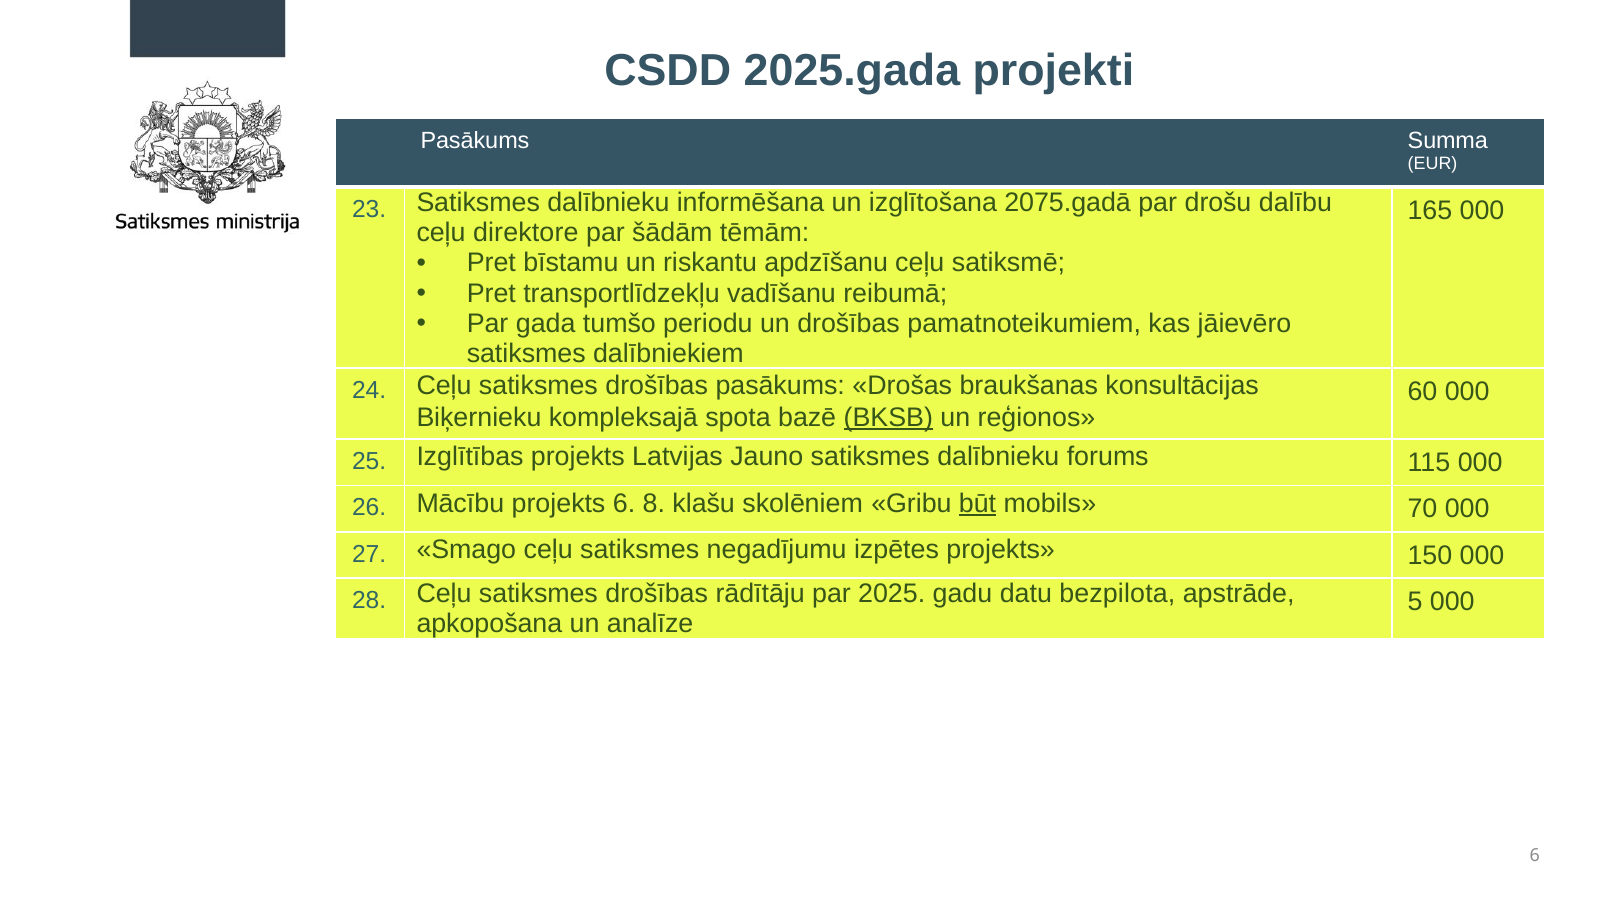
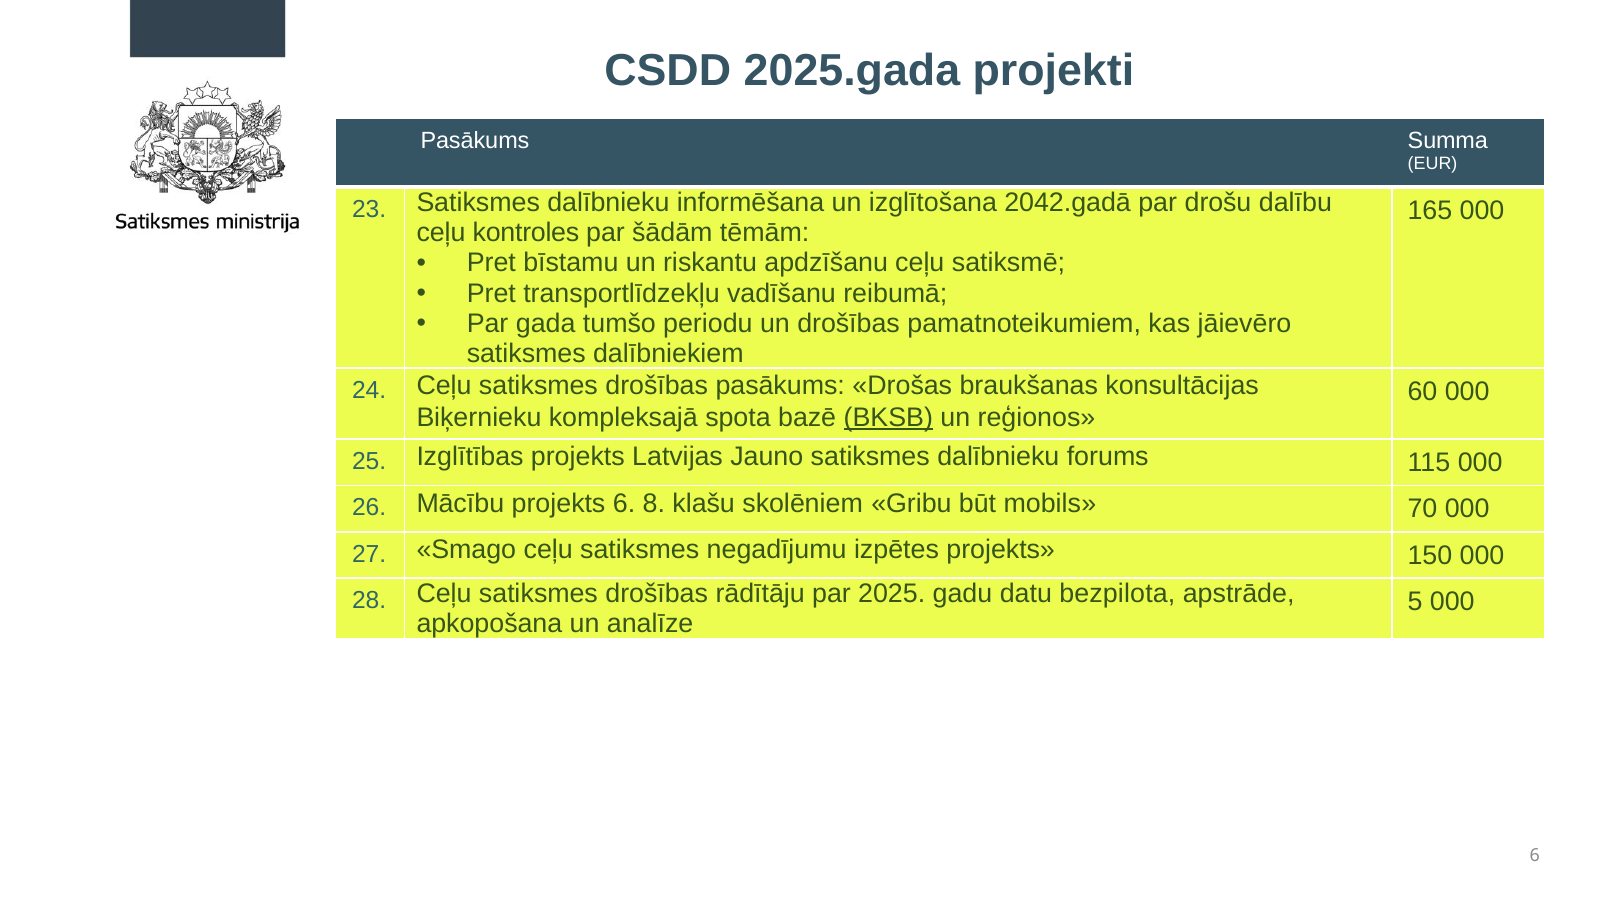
2075.gadā: 2075.gadā -> 2042.gadā (1068, 203)
direktore: direktore -> kontroles (526, 233)
būt underline: present -> none (978, 503)
